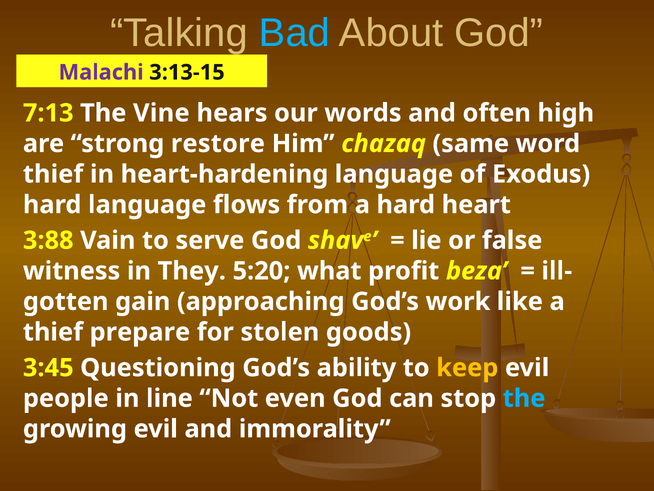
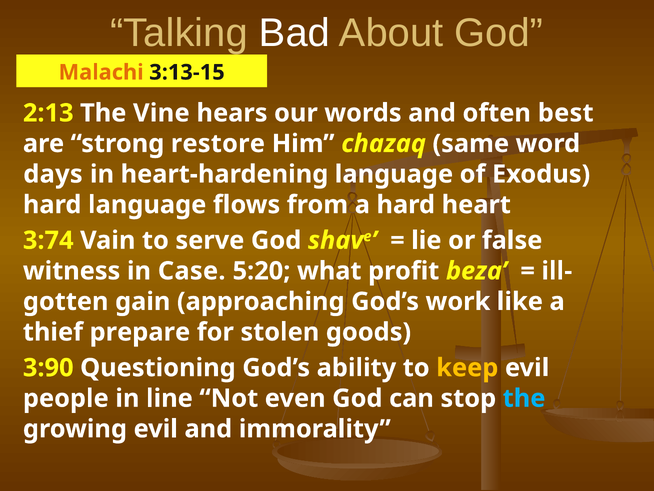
Bad colour: light blue -> white (294, 33)
Malachi colour: purple -> orange (101, 72)
7:13: 7:13 -> 2:13 (48, 113)
high: high -> best (566, 113)
thief: thief -> days (53, 174)
3:88: 3:88 -> 3:74 (48, 240)
They: They -> Case (192, 271)
3:45: 3:45 -> 3:90 (48, 367)
